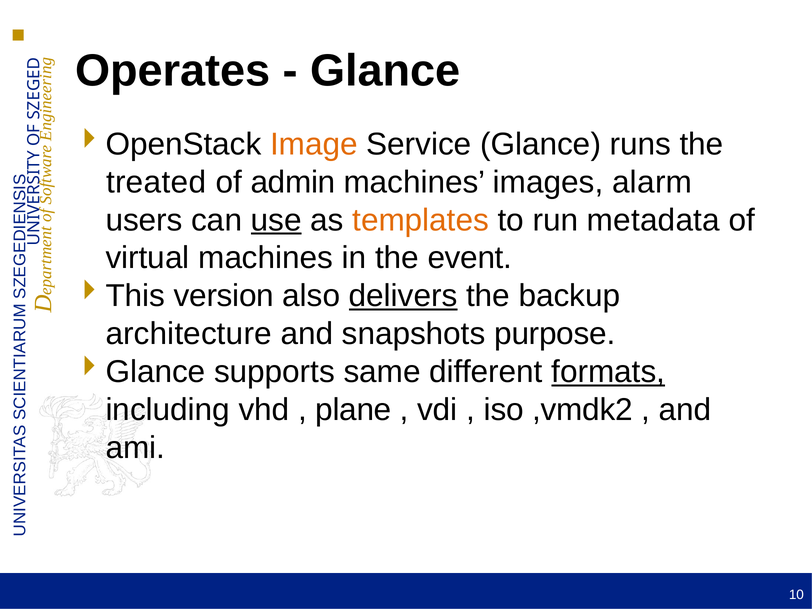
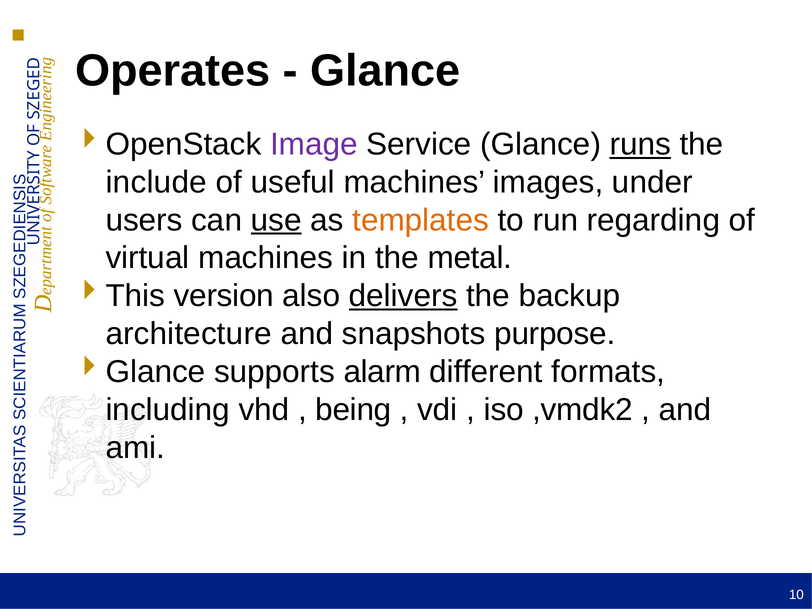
Image colour: orange -> purple (314, 144)
runs underline: none -> present (640, 144)
treated: treated -> include (156, 182)
admin: admin -> useful (293, 182)
alarm: alarm -> under (652, 182)
metadata: metadata -> regarding (653, 220)
event: event -> metal (470, 258)
same: same -> alarm (382, 372)
formats underline: present -> none (608, 372)
plane: plane -> being (353, 410)
